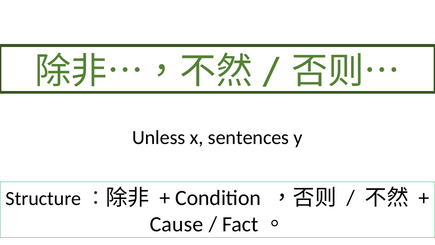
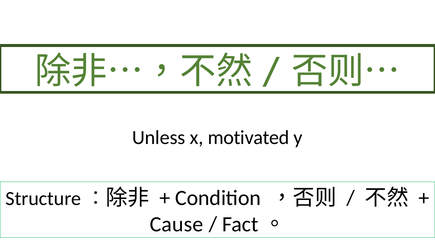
sentences: sentences -> motivated (249, 137)
